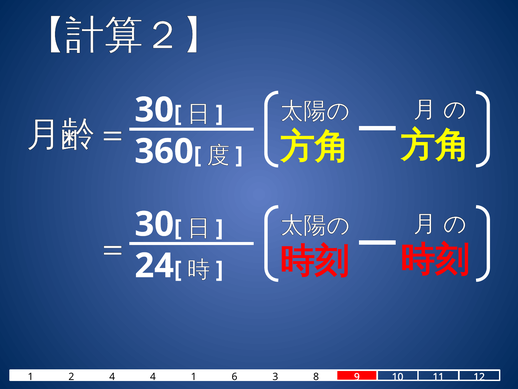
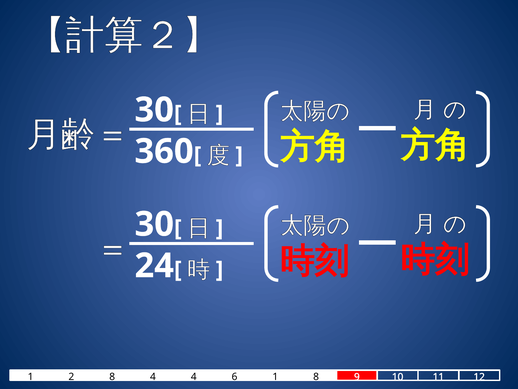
2 4: 4 -> 8 (112, 376)
4 1: 1 -> 4 (194, 376)
6 3: 3 -> 1 (275, 376)
